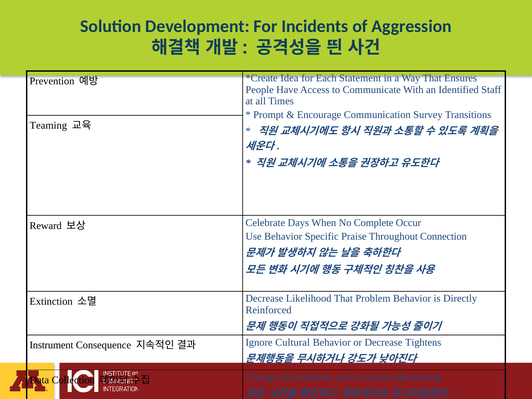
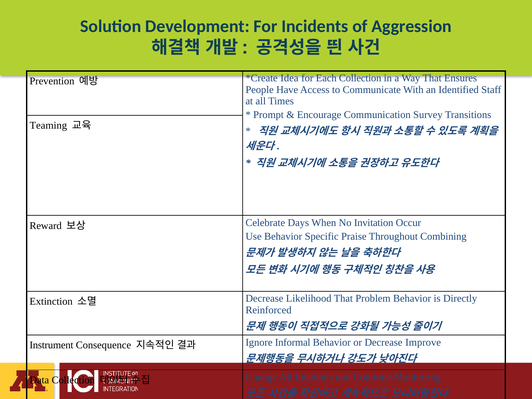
Each Statement: Statement -> Collection (360, 78)
Complete: Complete -> Invitation (374, 223)
Connection: Connection -> Combining (443, 236)
Cultural: Cultural -> Informal (293, 342)
Tightens: Tightens -> Improve (423, 342)
